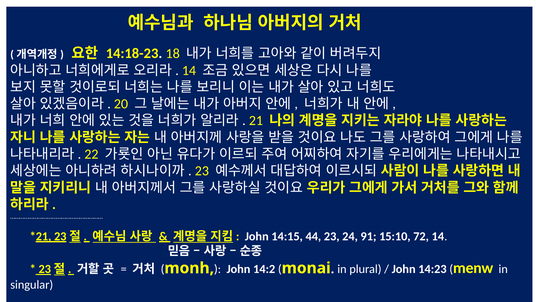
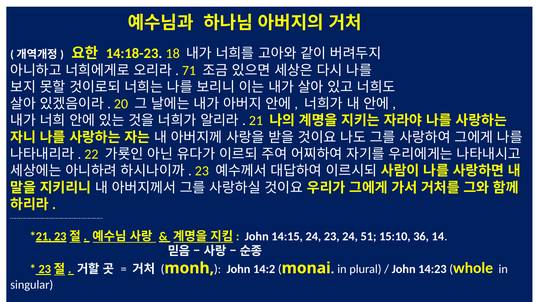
14: 14 -> 71 (189, 70)
14:15 44: 44 -> 24 (313, 236)
91: 91 -> 51 (368, 236)
72: 72 -> 36 (421, 236)
menw: menw -> whole (473, 268)
